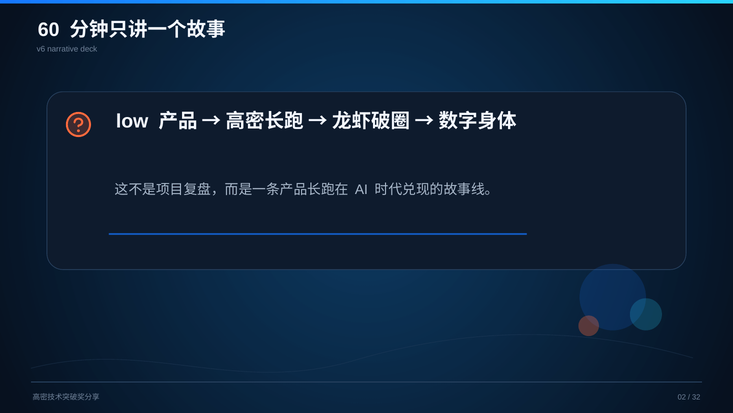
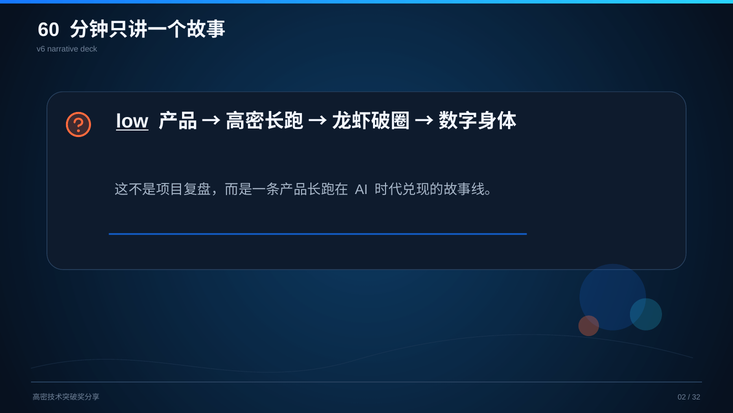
low underline: none -> present (132, 121)
